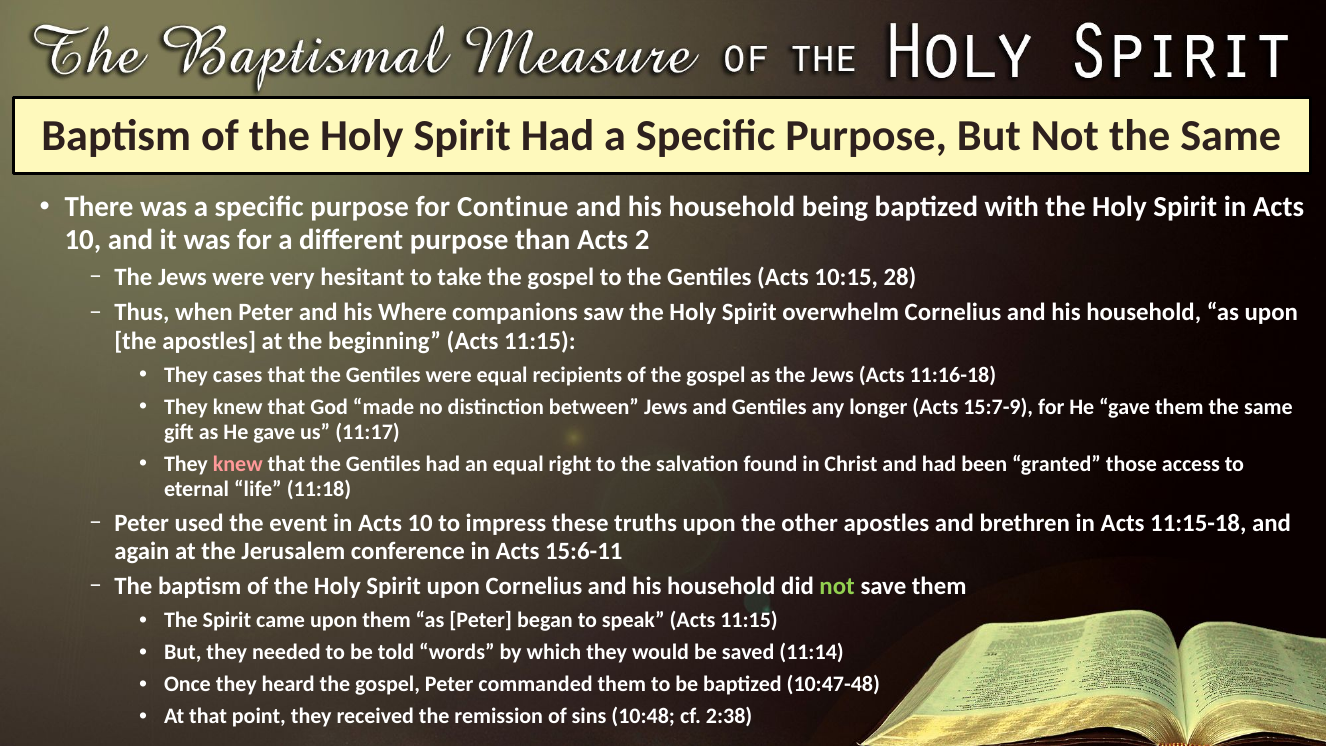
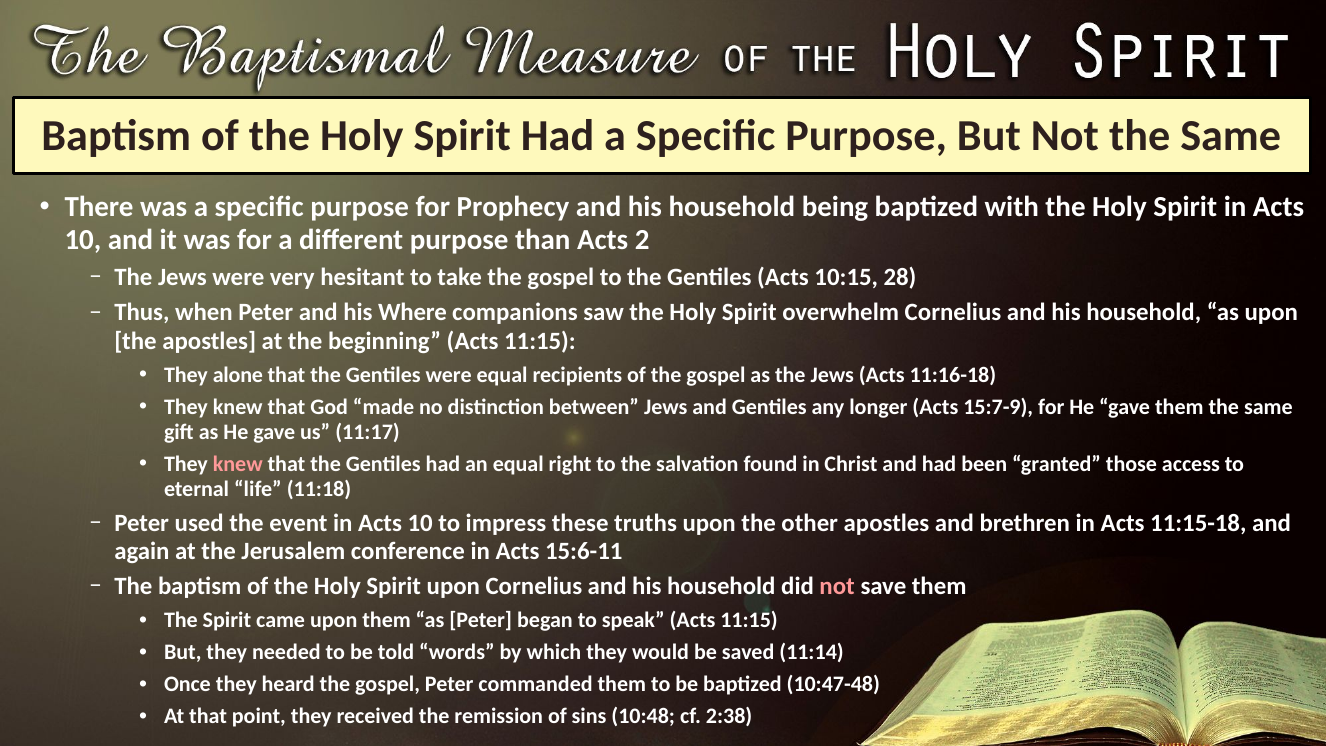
Continue: Continue -> Prophecy (513, 207)
cases: cases -> alone (238, 375)
not colour: light green -> pink (837, 586)
